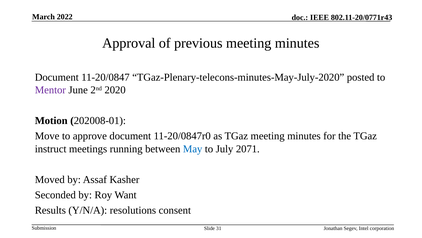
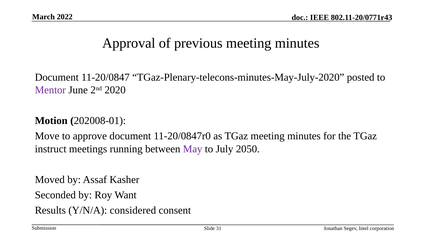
May colour: blue -> purple (193, 148)
2071: 2071 -> 2050 (248, 148)
resolutions: resolutions -> considered (133, 210)
